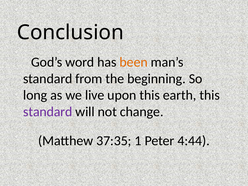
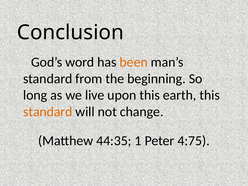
standard colour: purple -> orange (48, 112)
37:35: 37:35 -> 44:35 (114, 141)
4:44: 4:44 -> 4:75 (194, 141)
